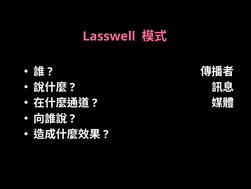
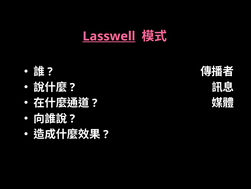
Lasswell underline: none -> present (109, 36)
